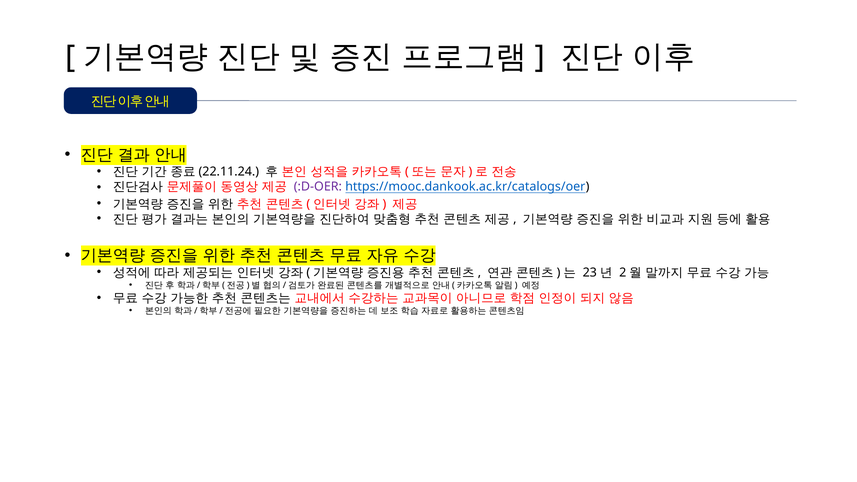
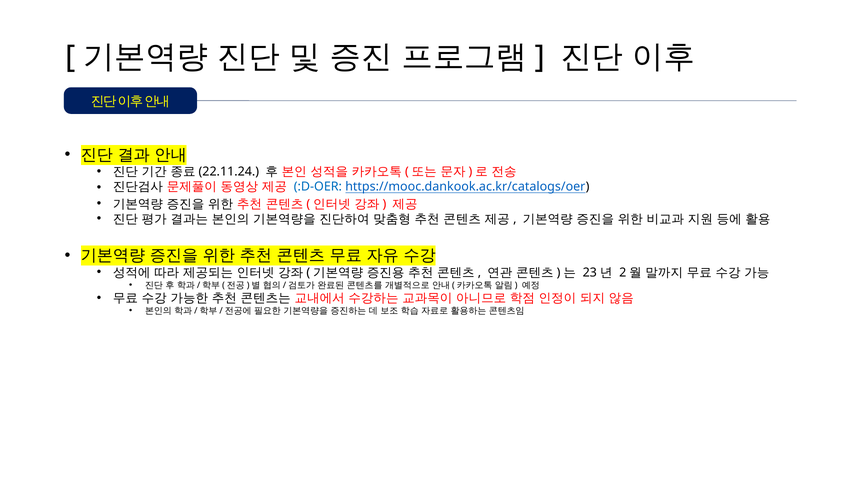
:D-OER colour: purple -> blue (318, 187)
